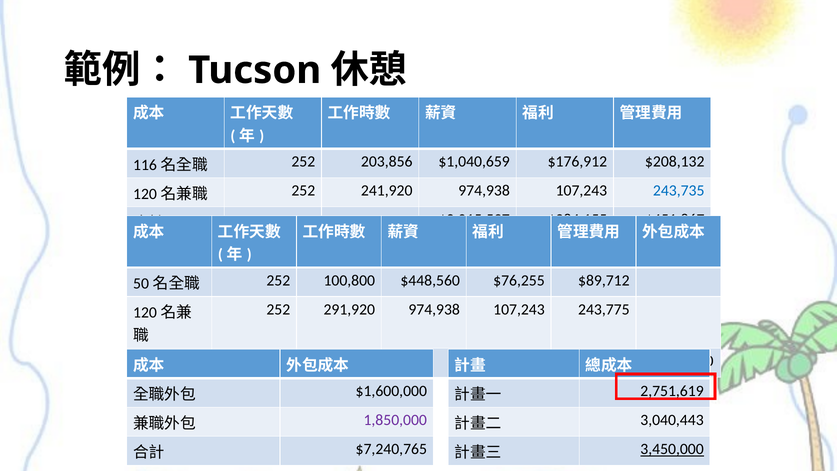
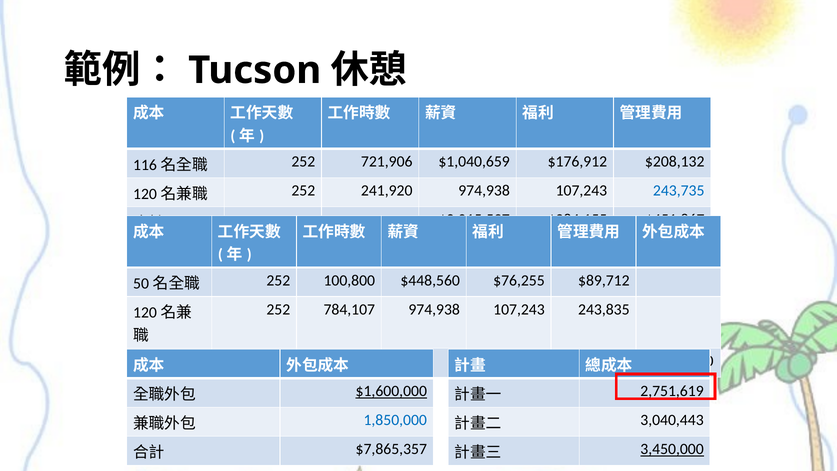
203,856: 203,856 -> 721,906 (387, 162)
291,920: 291,920 -> 784,107 (349, 309)
243,775: 243,775 -> 243,835 (604, 309)
$1,600,000 underline: none -> present (391, 391)
1,850,000 colour: purple -> blue (395, 420)
$7,240,765: $7,240,765 -> $7,865,357 (391, 449)
